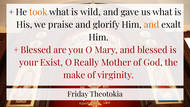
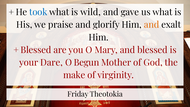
took colour: orange -> blue (38, 12)
Exist: Exist -> Dare (51, 63)
Really: Really -> Begun (86, 63)
